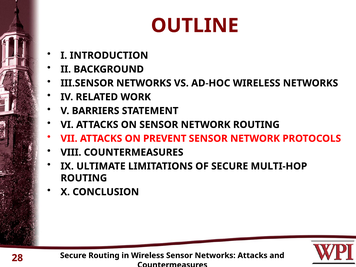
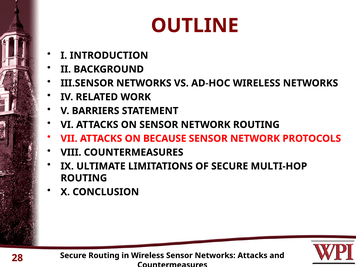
PREVENT: PREVENT -> BECAUSE (165, 139)
